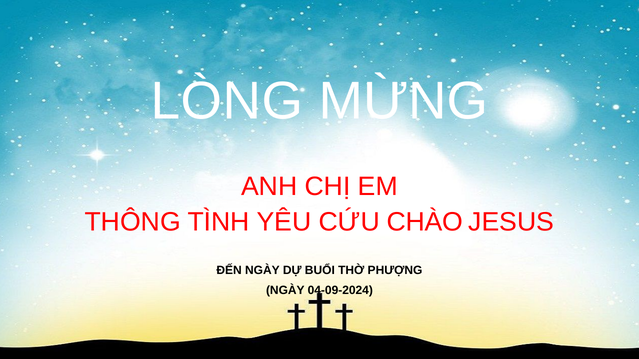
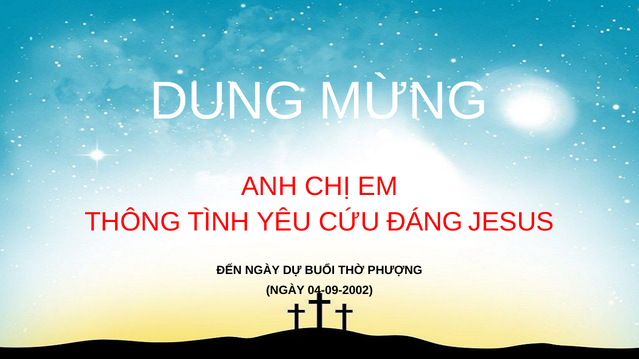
LÒNG: LÒNG -> DUNG (227, 101)
CHÀO: CHÀO -> ĐÁNG (425, 222)
04-09-2024: 04-09-2024 -> 04-09-2002 (340, 290)
